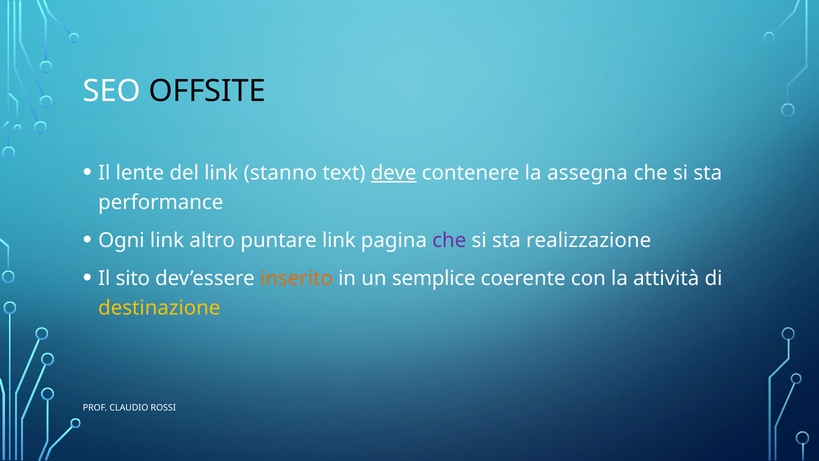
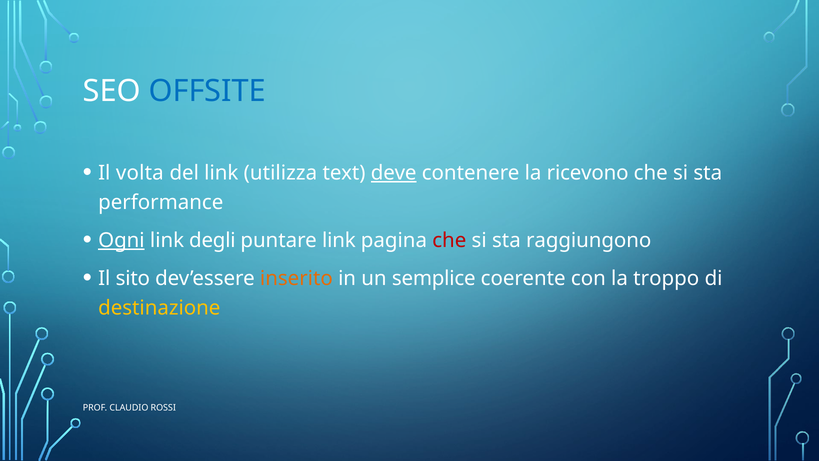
OFFSITE colour: black -> blue (207, 91)
lente: lente -> volta (140, 173)
stanno: stanno -> utilizza (280, 173)
assegna: assegna -> ricevono (588, 173)
Ogni underline: none -> present (121, 240)
altro: altro -> degli (212, 240)
che colour: purple -> red (449, 240)
realizzazione: realizzazione -> raggiungono (589, 240)
attività: attività -> troppo (666, 278)
